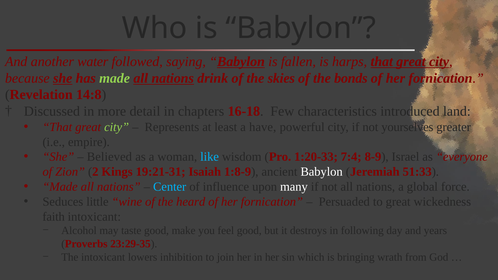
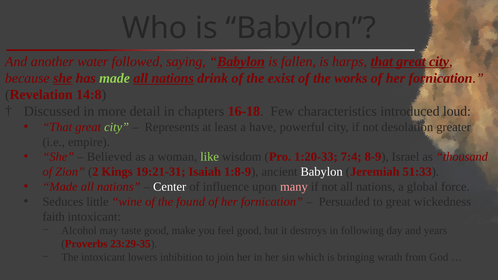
skies: skies -> exist (281, 78)
bonds: bonds -> works (351, 78)
land: land -> loud (457, 111)
yourselves: yourselves -> desolation (407, 127)
like colour: light blue -> light green (210, 157)
everyone: everyone -> thousand (462, 157)
Center colour: light blue -> white (170, 187)
many colour: white -> pink (294, 187)
heard: heard -> found (191, 202)
